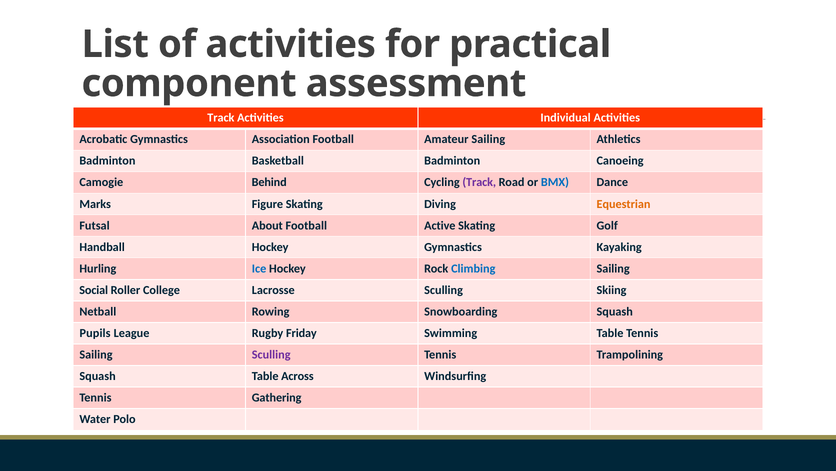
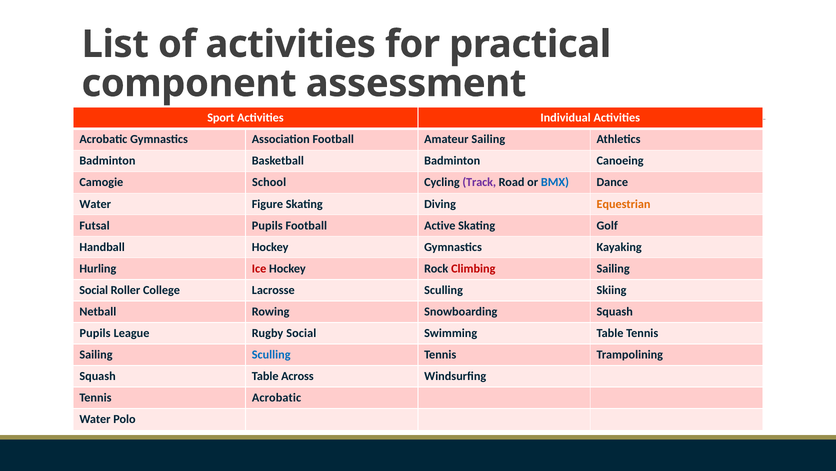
Track: Track -> Sport (221, 118)
Behind: Behind -> School (269, 182)
Marks: Marks -> Water (95, 204)
Futsal About: About -> Pupils (267, 225)
Ice colour: blue -> red (259, 268)
Climbing colour: blue -> red (473, 268)
Rugby Friday: Friday -> Social (301, 333)
Sculling colour: purple -> blue (271, 354)
Tennis Gathering: Gathering -> Acrobatic (277, 397)
